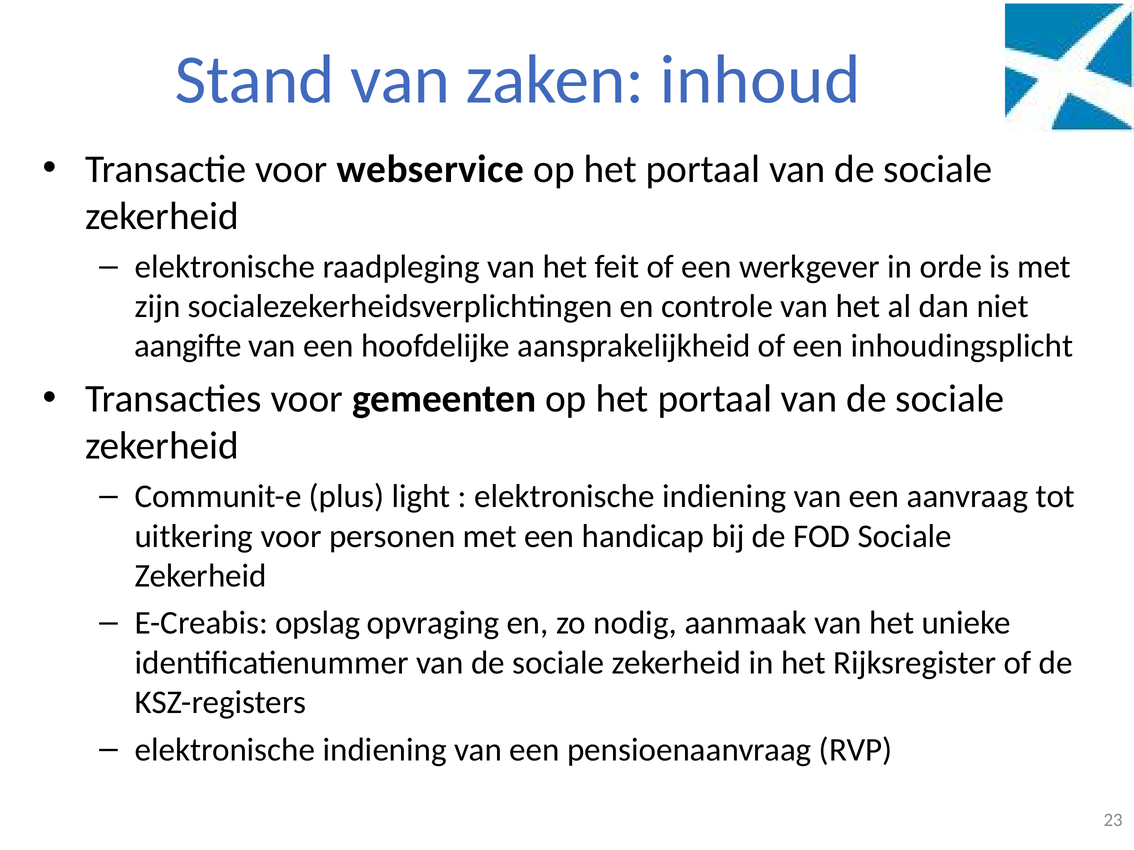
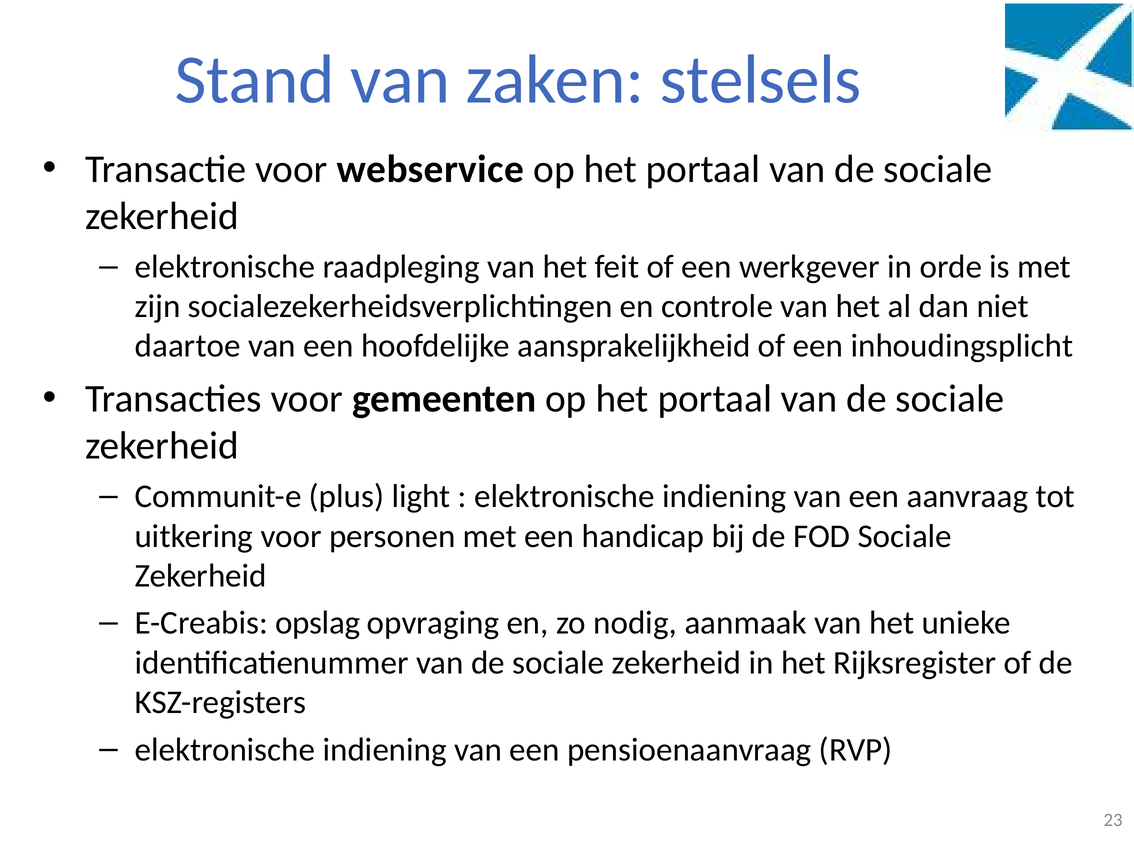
inhoud: inhoud -> stelsels (761, 80)
aangifte: aangifte -> daartoe (188, 346)
